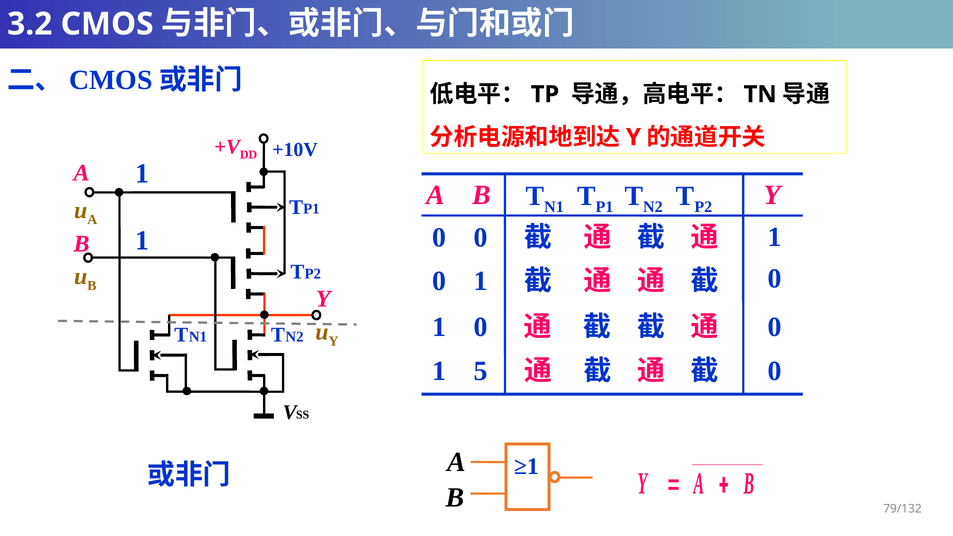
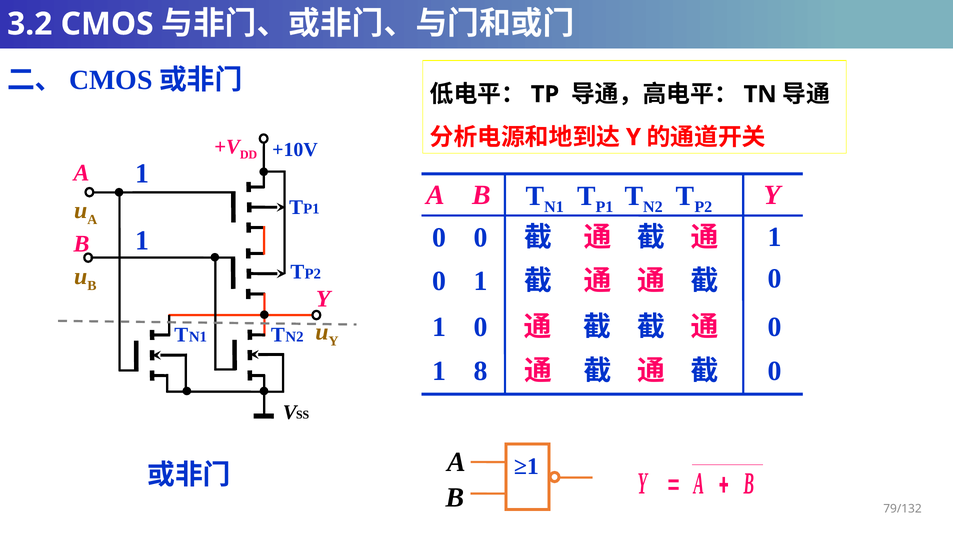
5: 5 -> 8 (481, 371)
